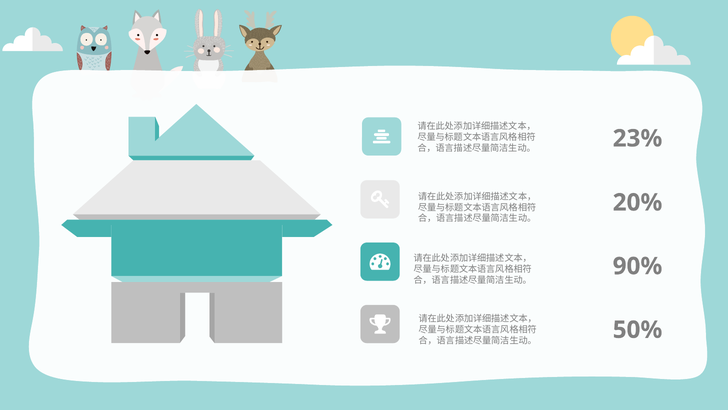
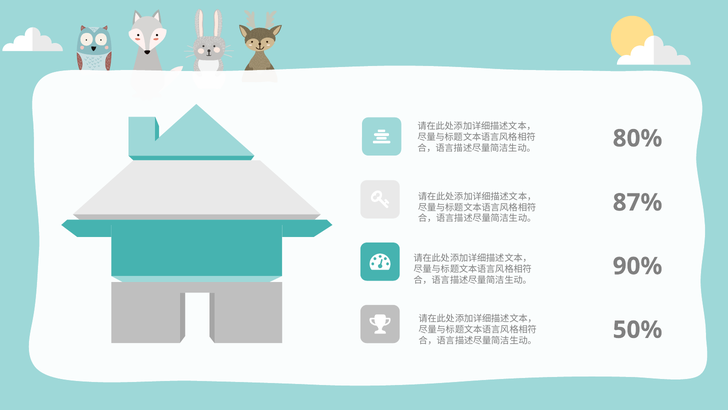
23%: 23% -> 80% (638, 138)
20%: 20% -> 87% (638, 202)
